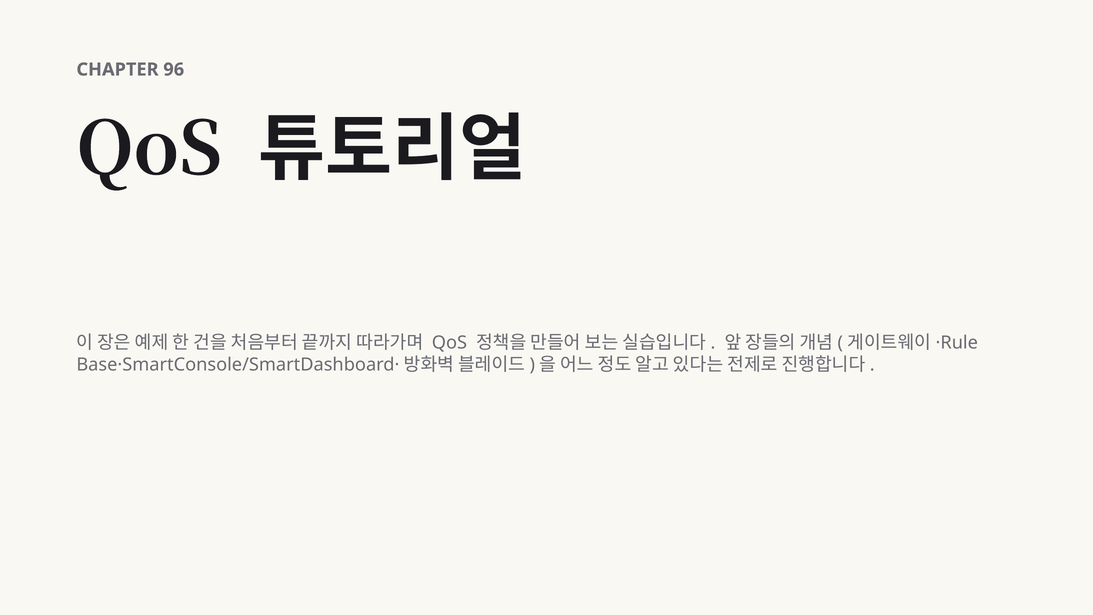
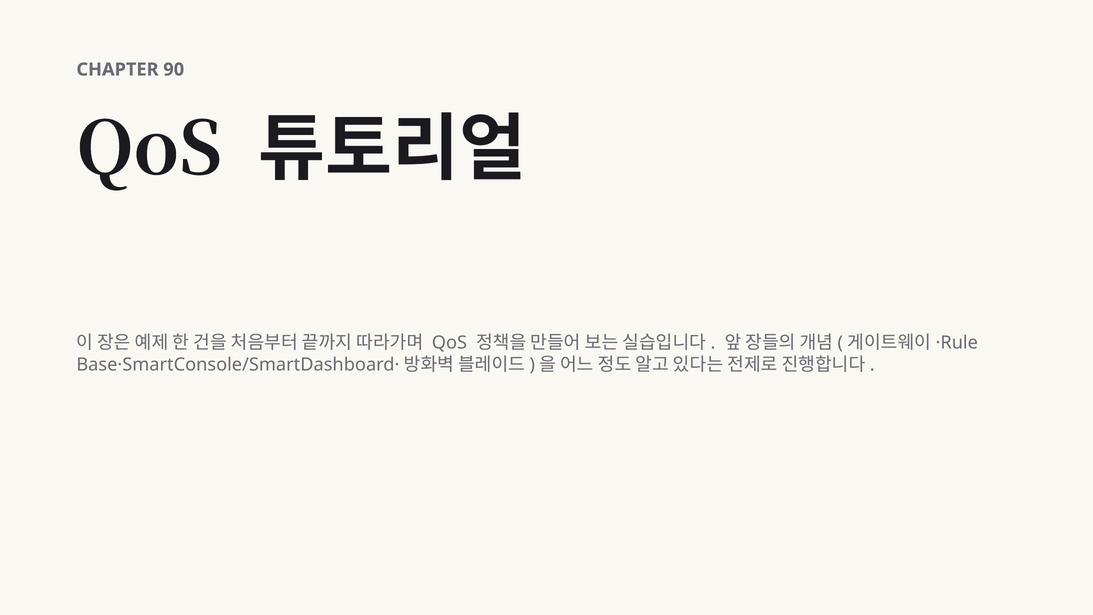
96: 96 -> 90 (174, 70)
